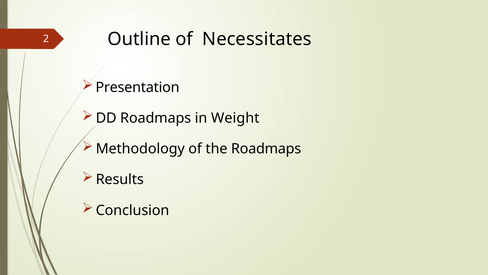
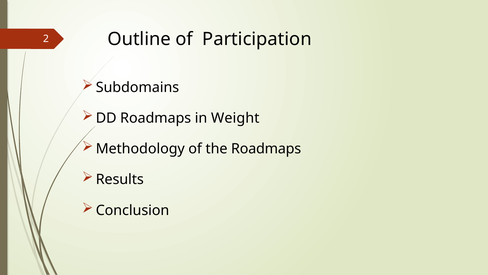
Necessitates: Necessitates -> Participation (257, 39)
Presentation: Presentation -> Subdomains (137, 87)
